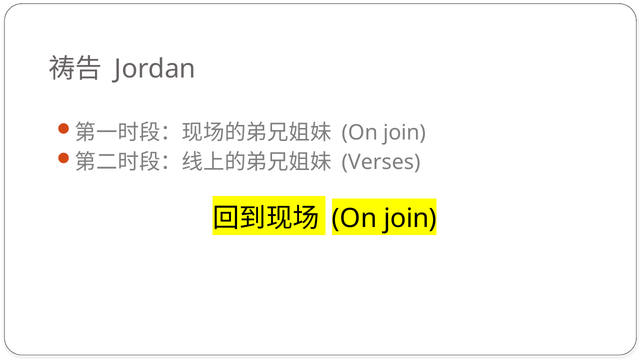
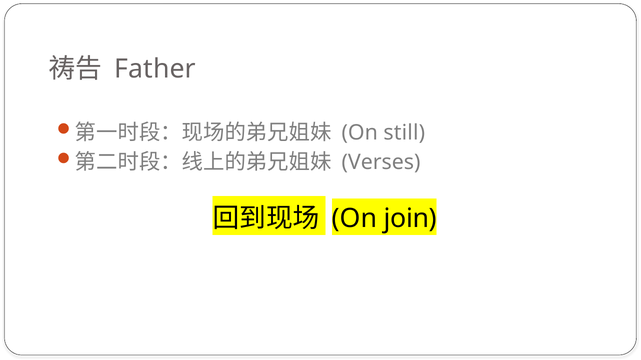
Jordan: Jordan -> Father (155, 69)
join: join -> still (404, 133)
